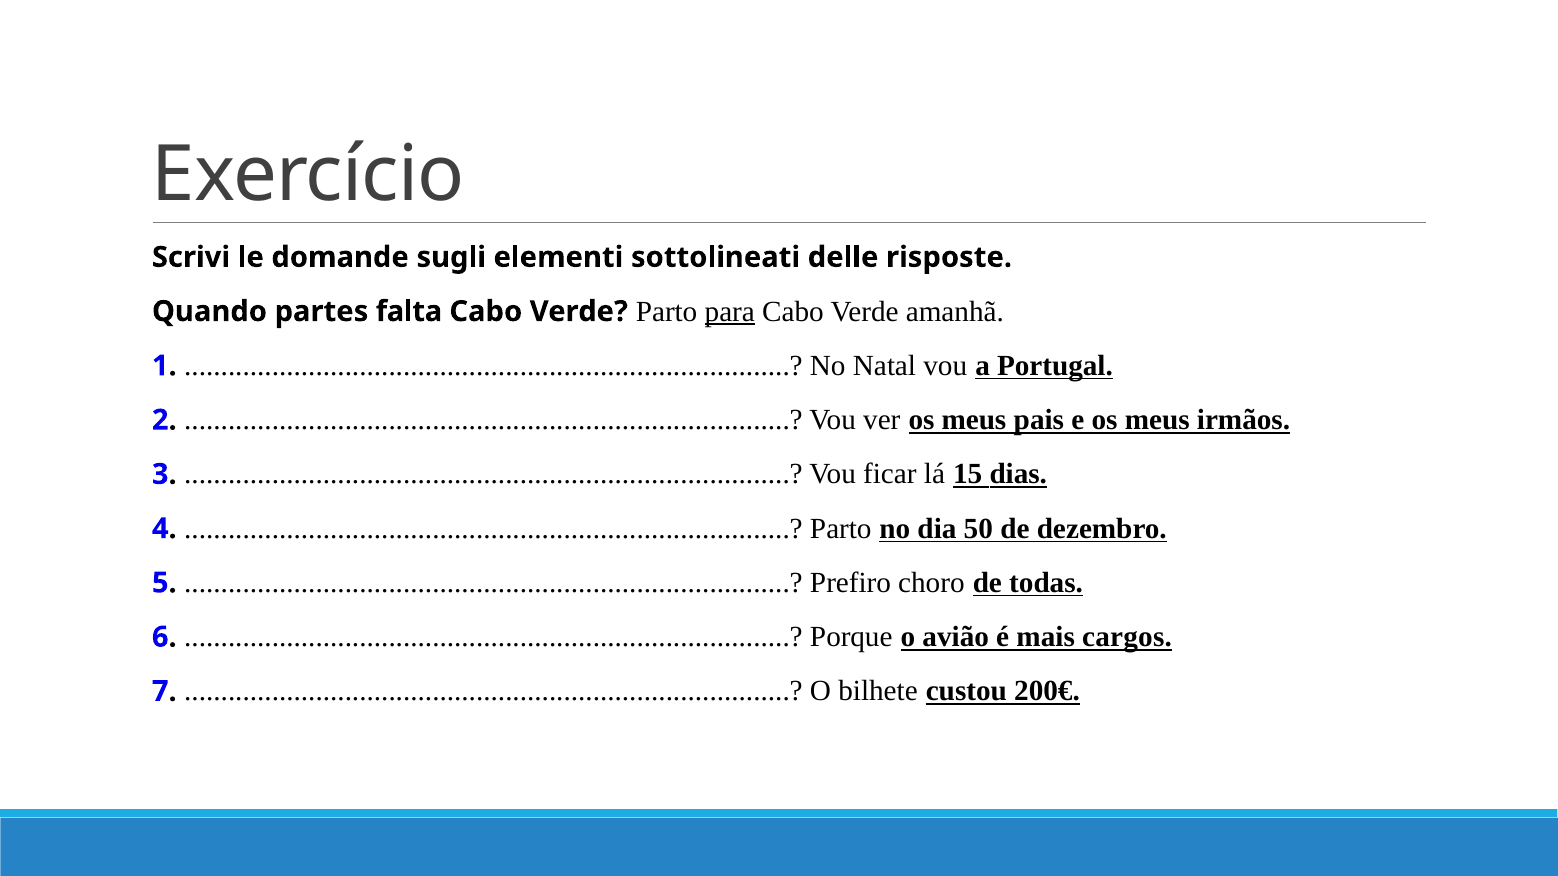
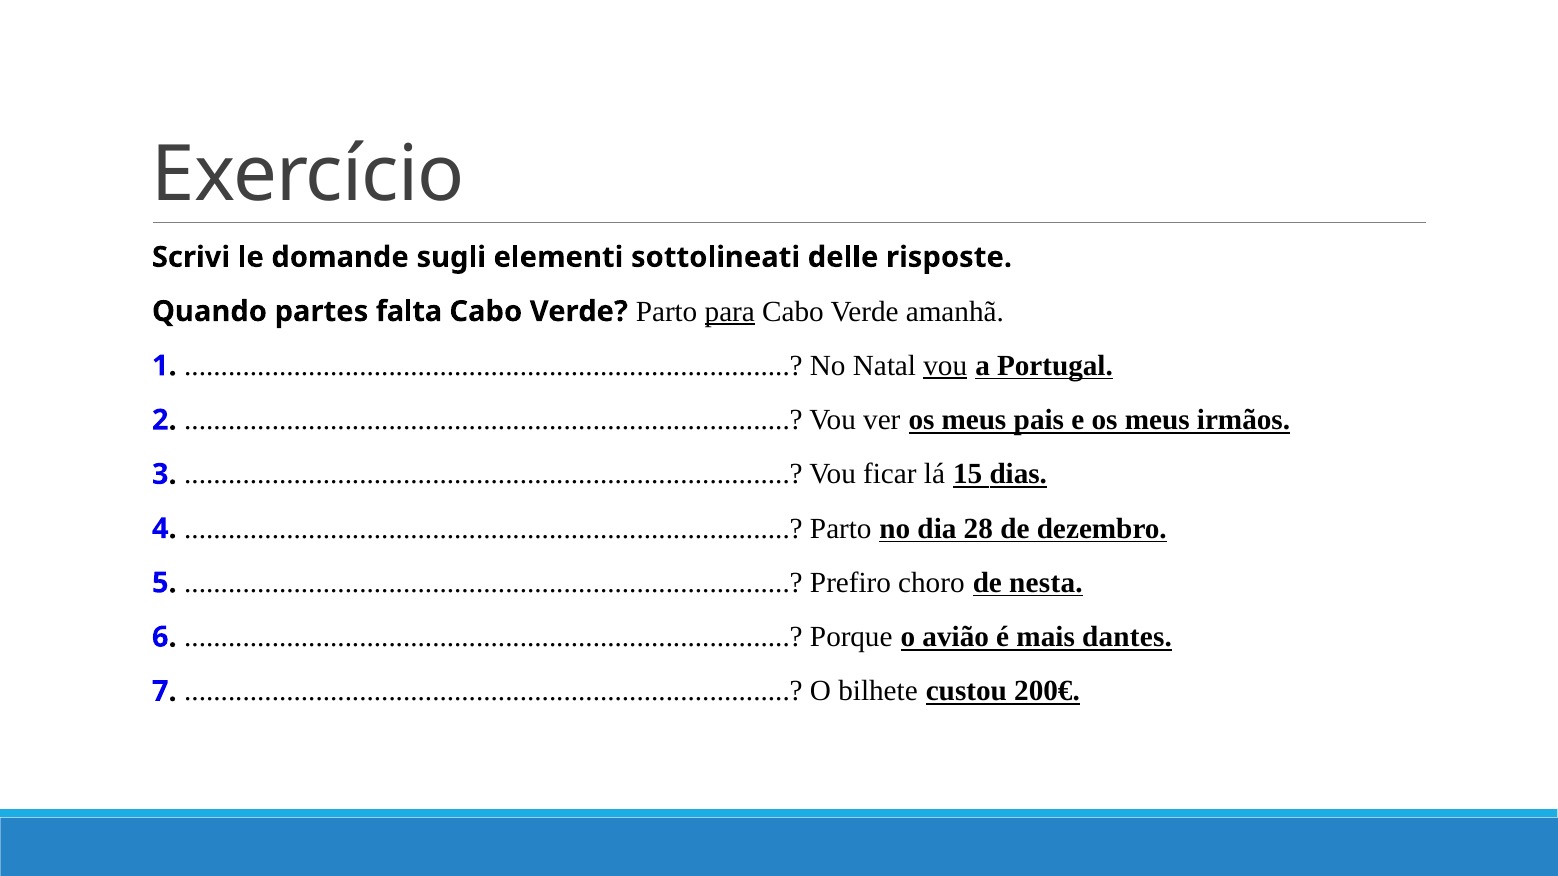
vou underline: none -> present (945, 366)
50: 50 -> 28 (978, 529)
todas: todas -> nesta (1046, 583)
cargos: cargos -> dantes (1127, 637)
